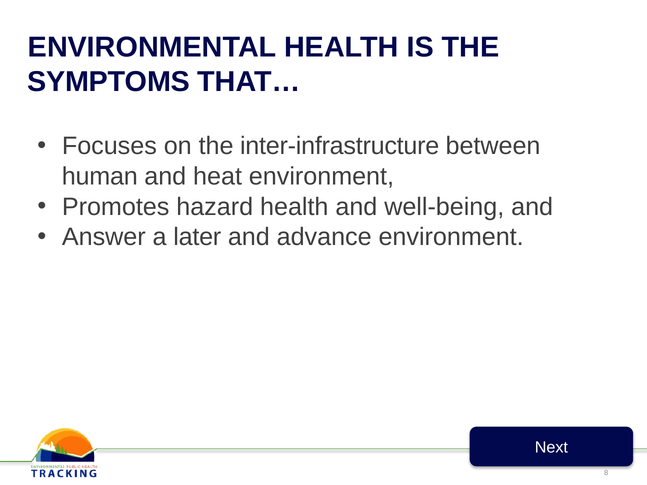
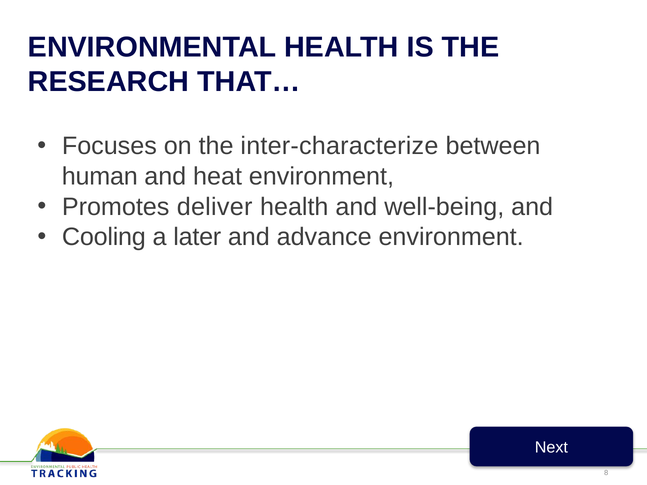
SYMPTOMS: SYMPTOMS -> RESEARCH (109, 82)
inter-infrastructure: inter-infrastructure -> inter-characterize (339, 146)
hazard: hazard -> deliver (215, 207)
Answer: Answer -> Cooling (104, 237)
